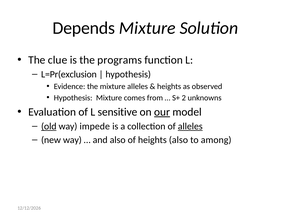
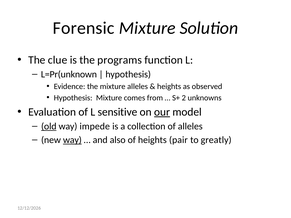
Depends: Depends -> Forensic (84, 28)
L=Pr(exclusion: L=Pr(exclusion -> L=Pr(unknown (69, 74)
alleles underline: present -> none (190, 126)
way underline: none -> present (72, 140)
heights also: also -> pair (178, 140)
among: among -> greatly (216, 140)
